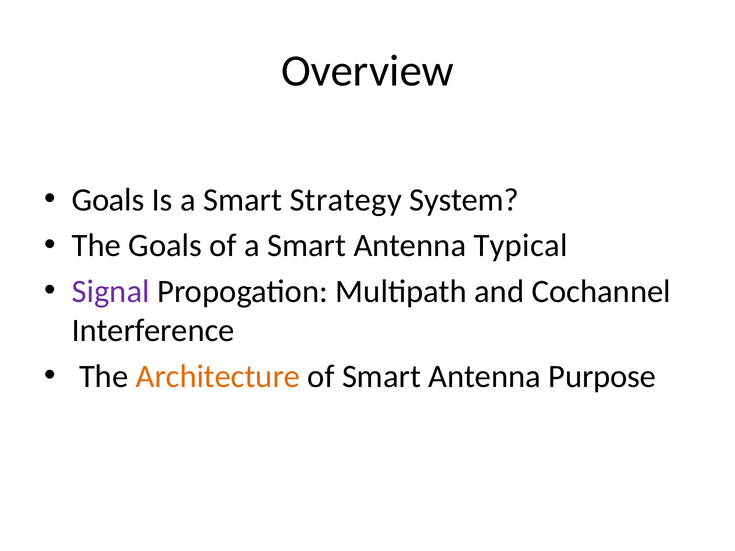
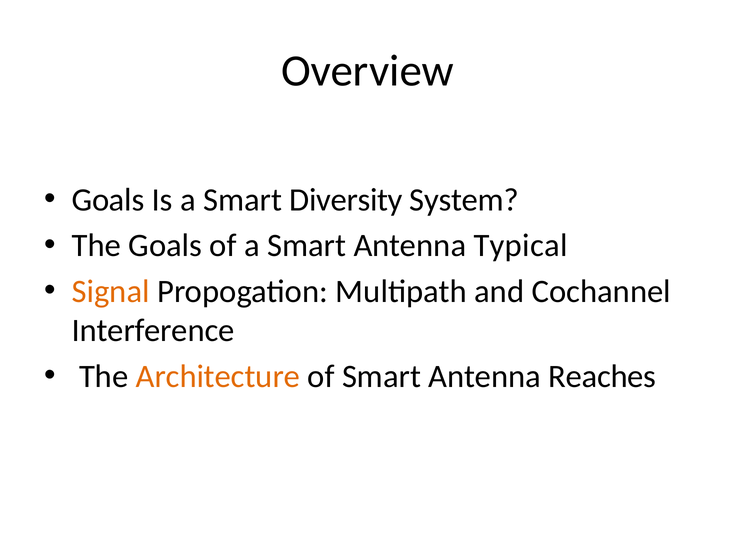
Strategy: Strategy -> Diversity (346, 200)
Signal colour: purple -> orange (111, 291)
Purpose: Purpose -> Reaches (602, 376)
